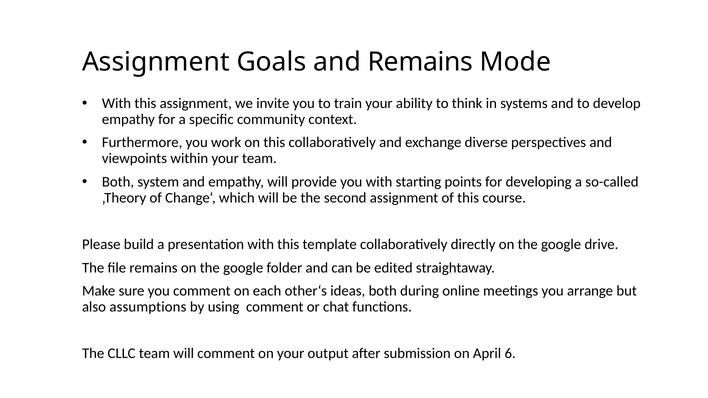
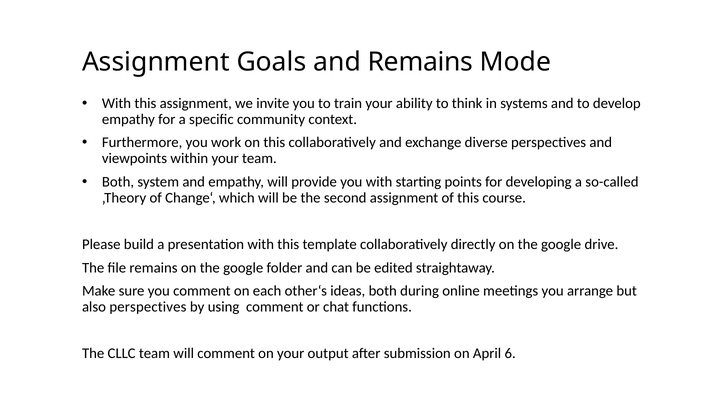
also assumptions: assumptions -> perspectives (148, 307)
